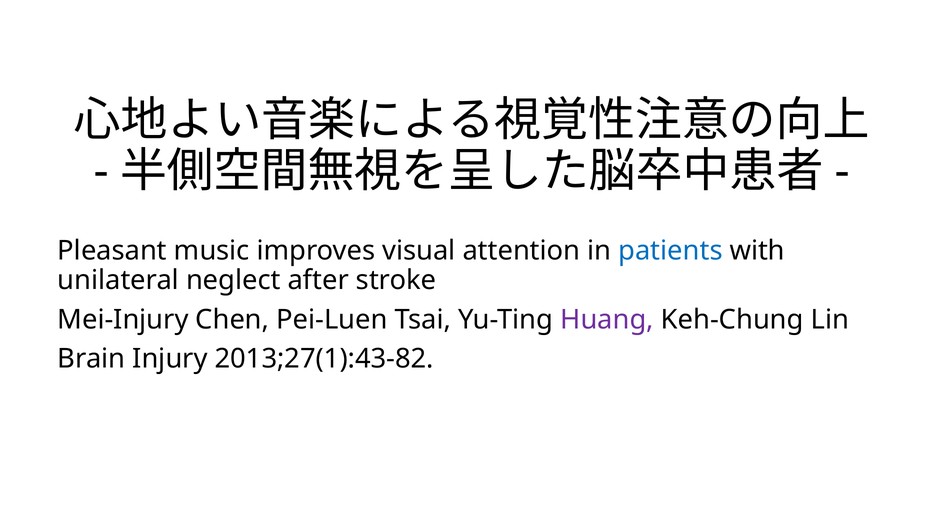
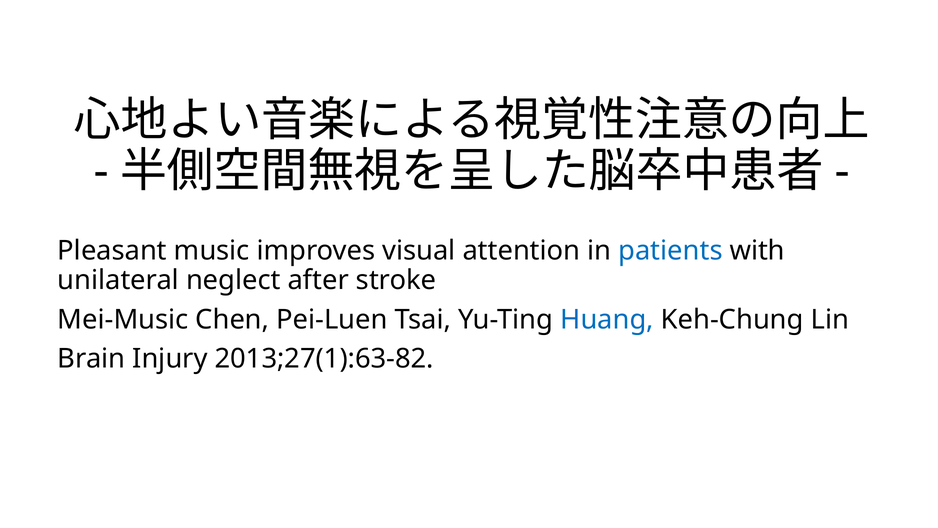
Mei-Injury: Mei-Injury -> Mei-Music (123, 319)
Huang colour: purple -> blue (607, 319)
2013;27(1):43-82: 2013;27(1):43-82 -> 2013;27(1):63-82 (324, 359)
